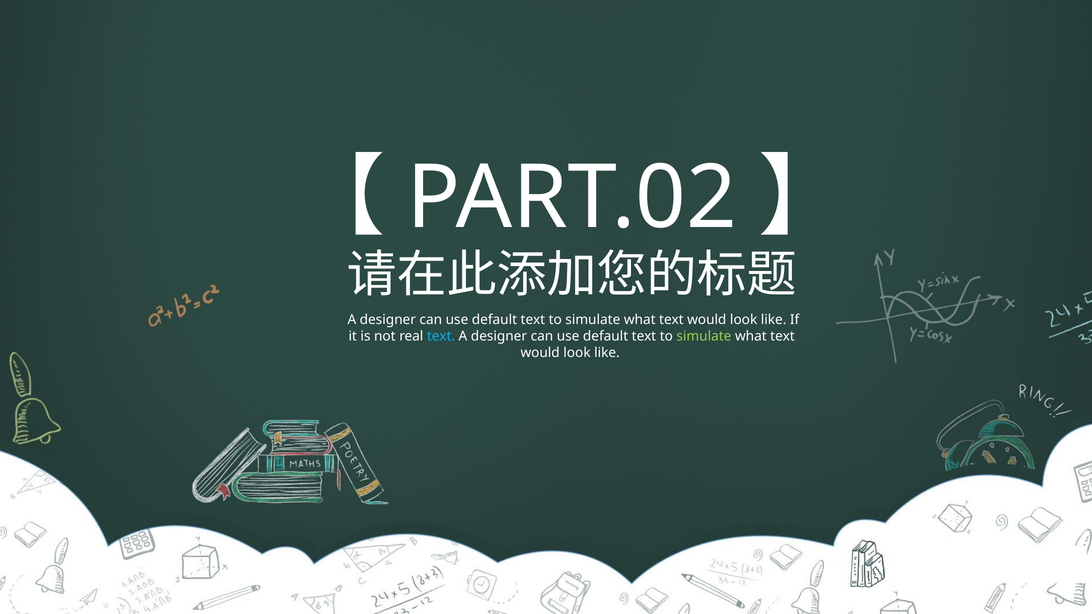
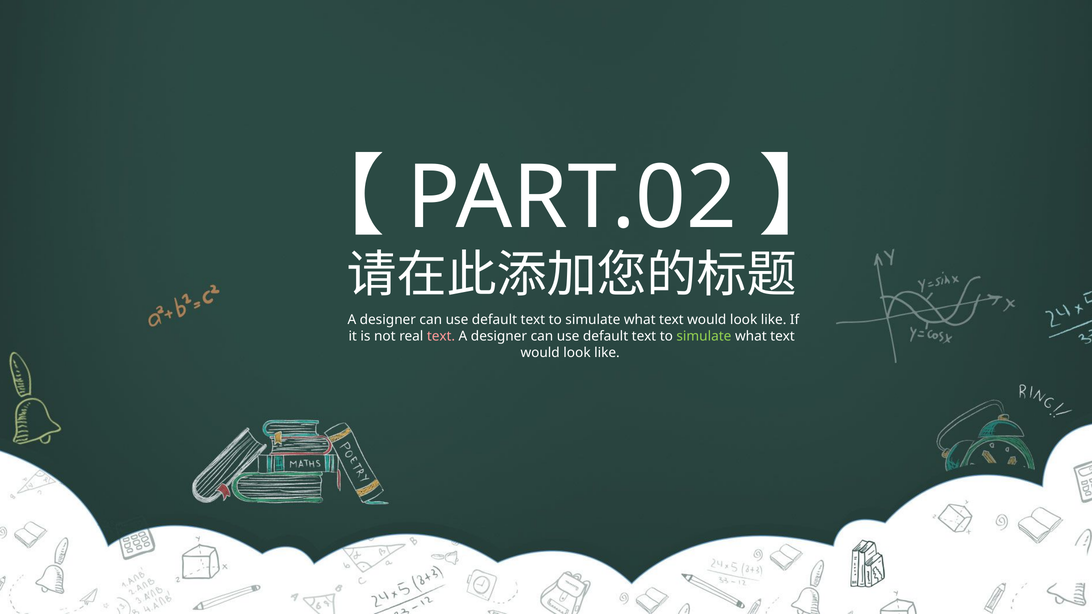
text colour: light blue -> pink (441, 336)
